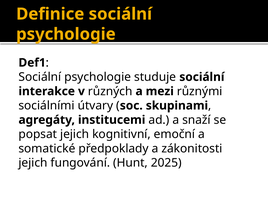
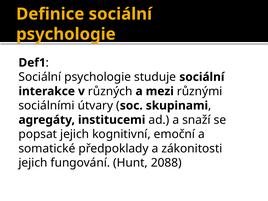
2025: 2025 -> 2088 (166, 163)
